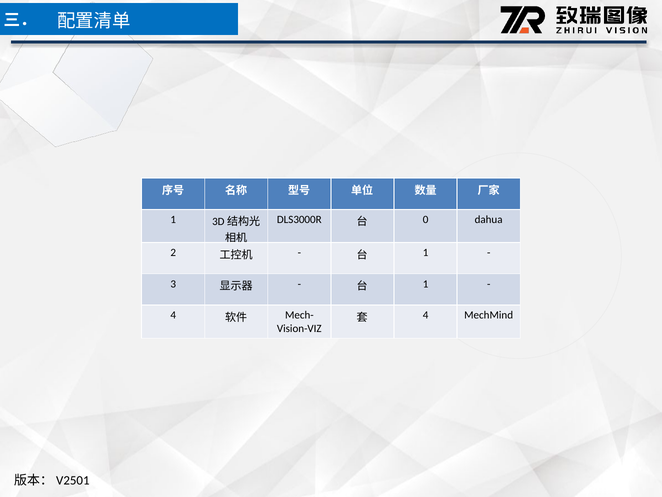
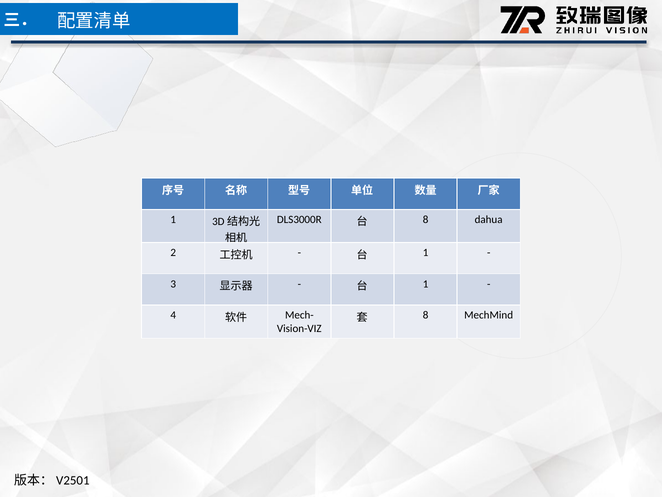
0: 0 -> 8 (426, 219)
4: 4 -> 8 (426, 315)
